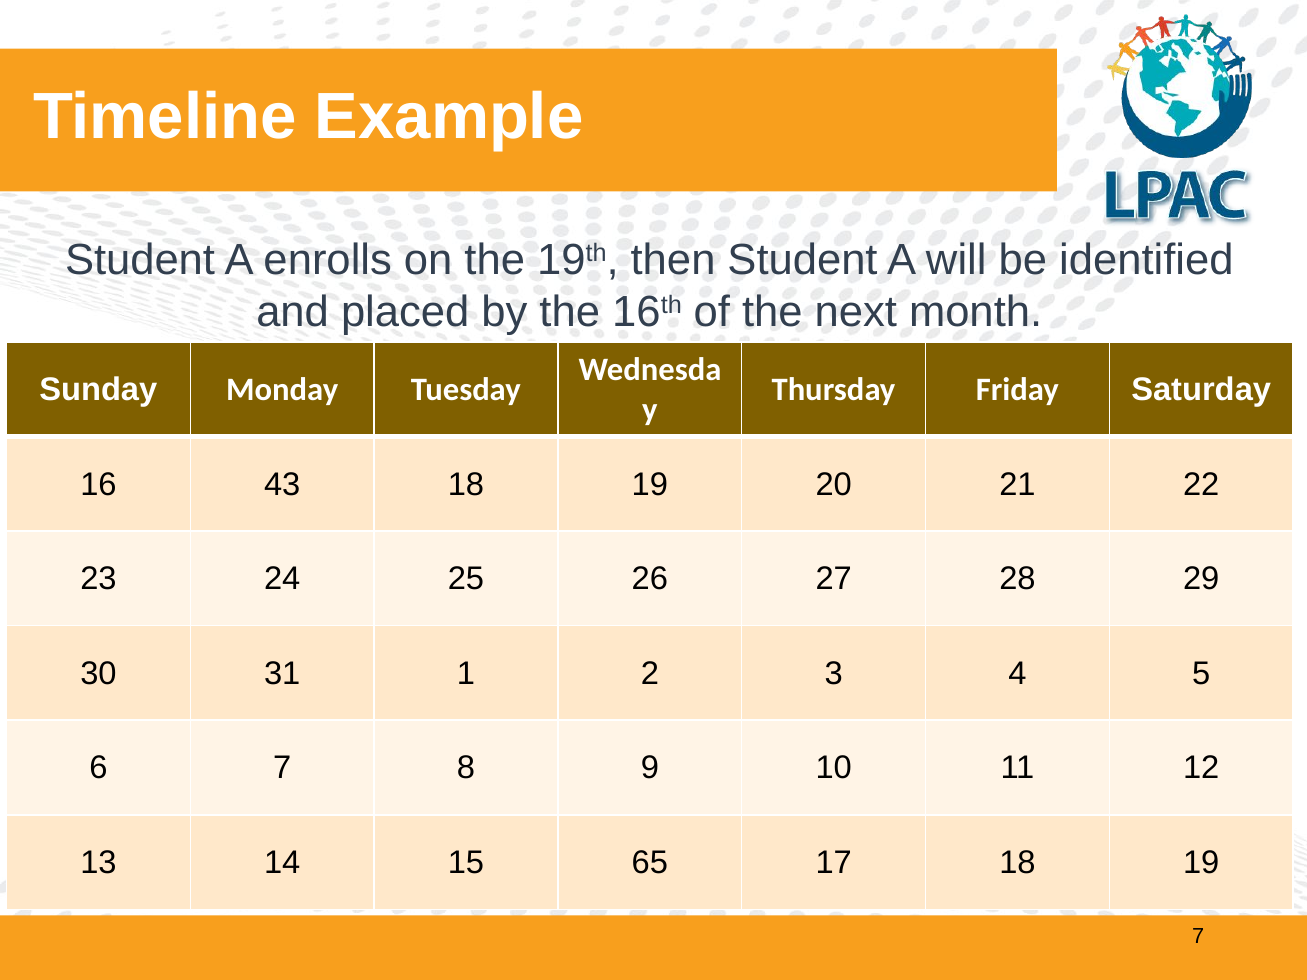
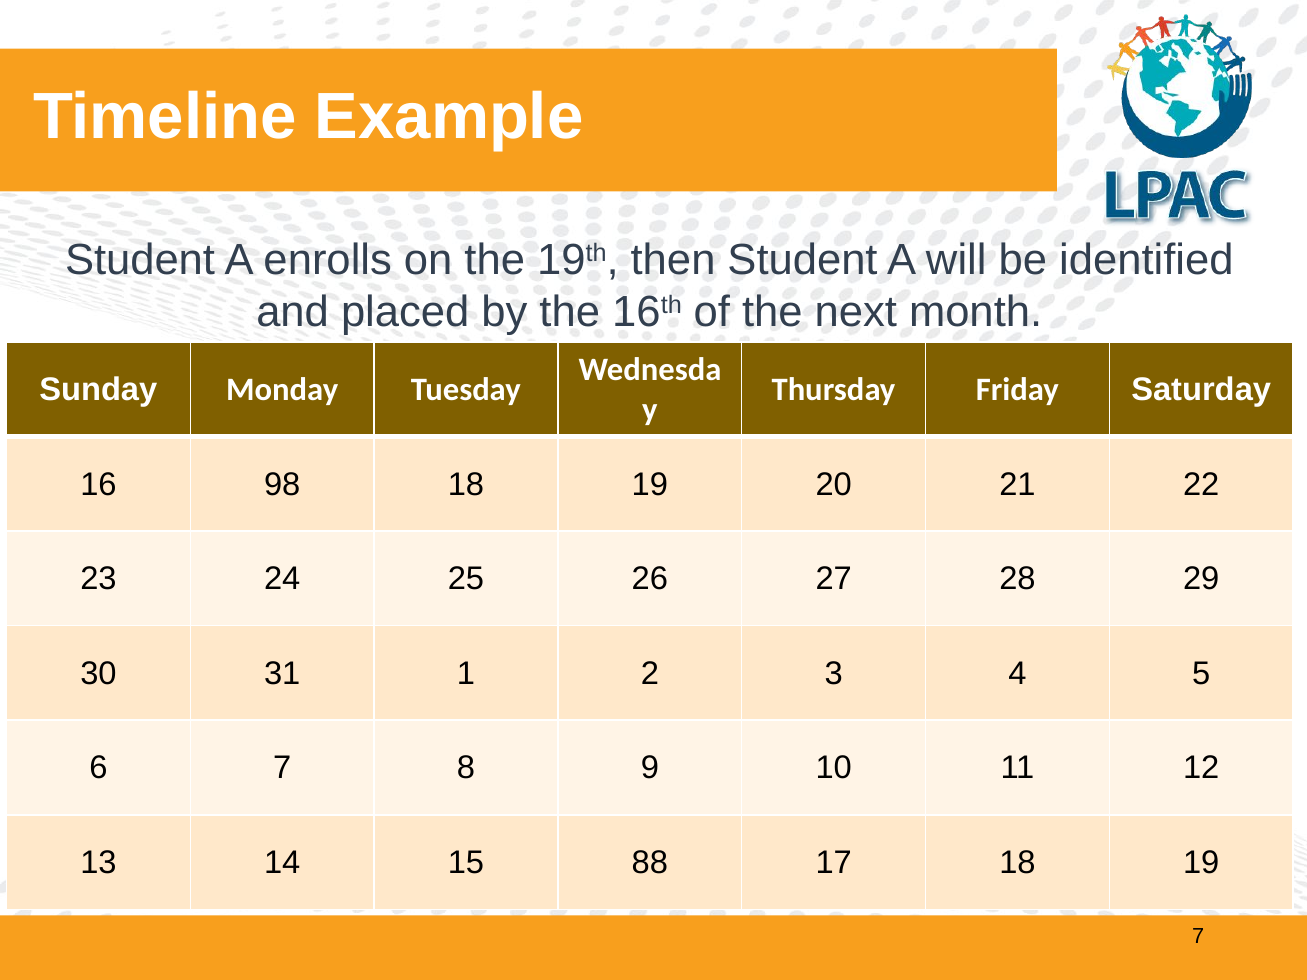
43: 43 -> 98 (282, 484)
65: 65 -> 88 (650, 863)
